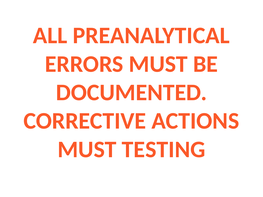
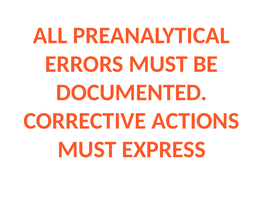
TESTING: TESTING -> EXPRESS (164, 150)
